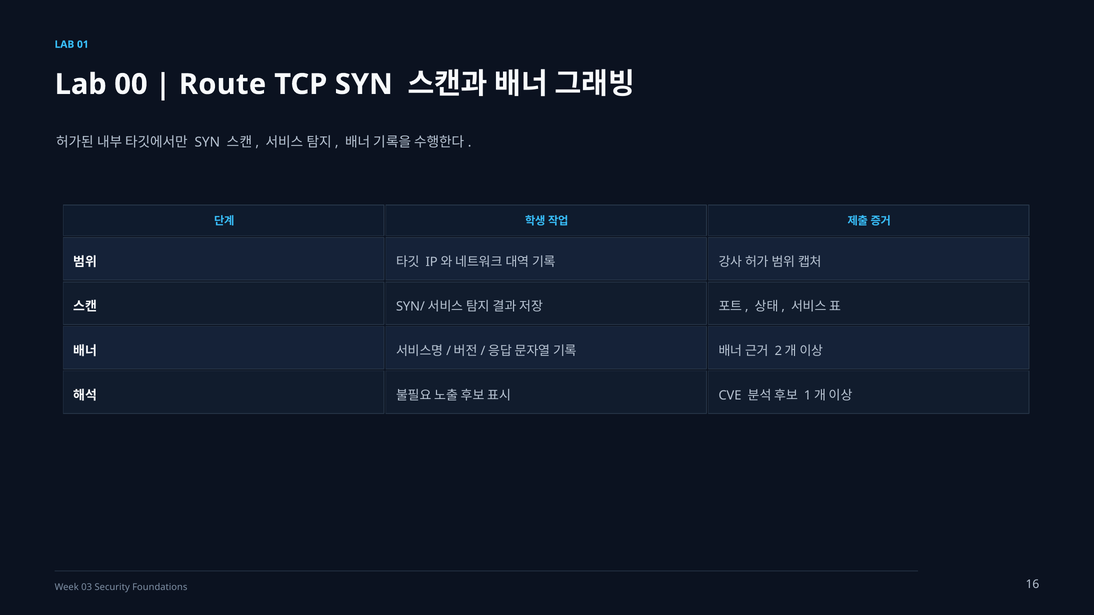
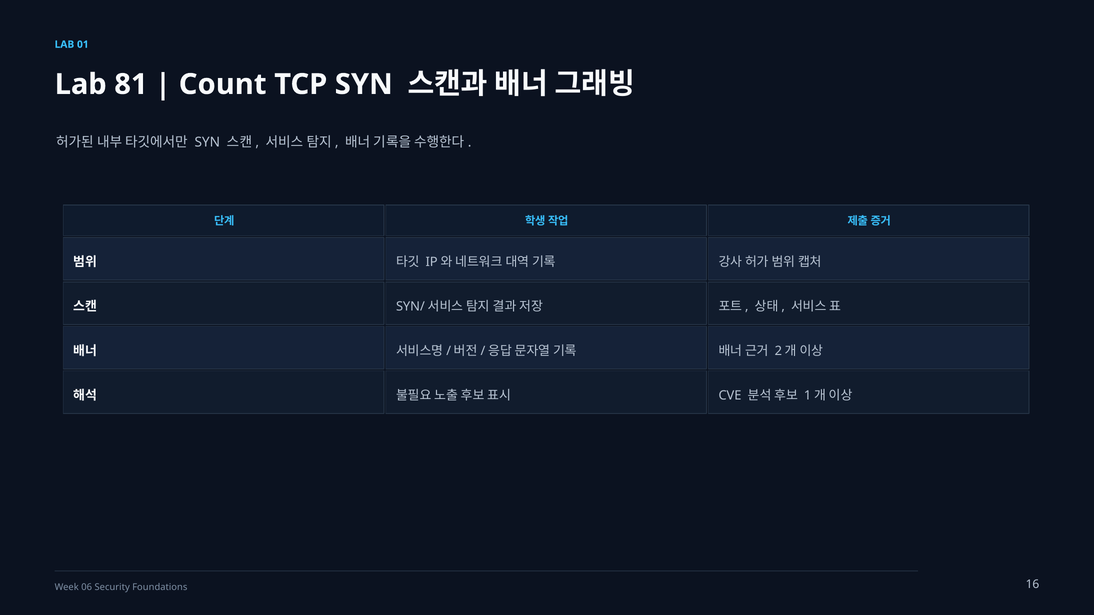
00: 00 -> 81 (131, 84)
Route: Route -> Count (223, 84)
03: 03 -> 06 (87, 588)
